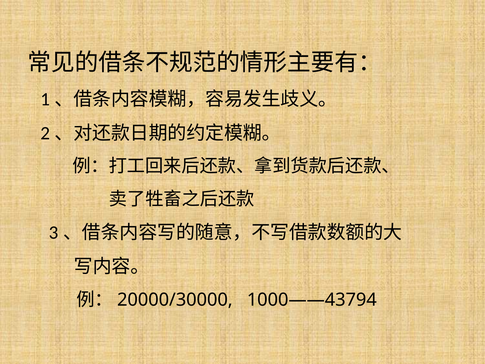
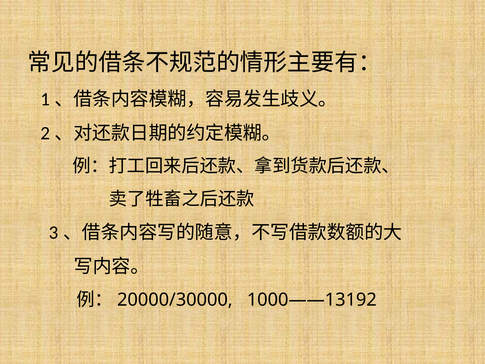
1000——43794: 1000——43794 -> 1000——13192 (312, 300)
